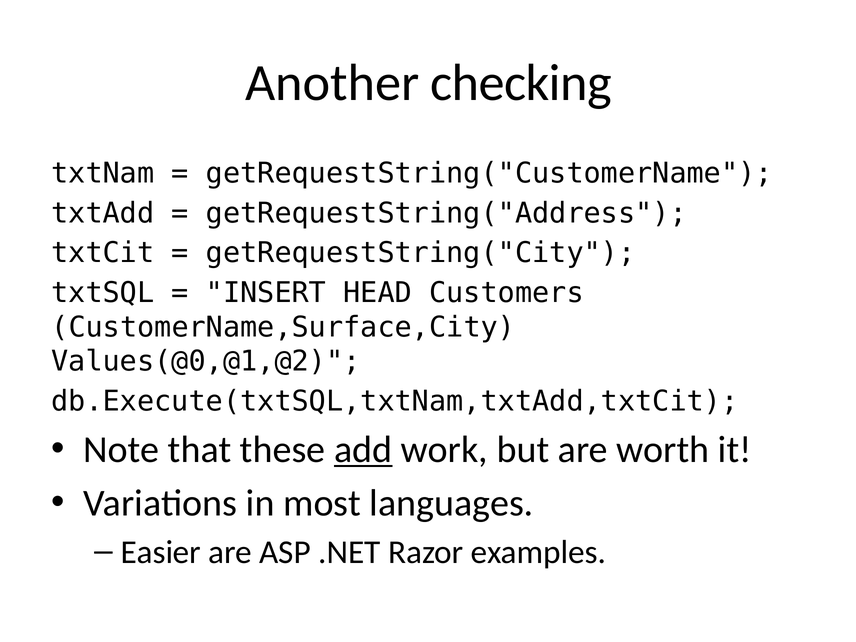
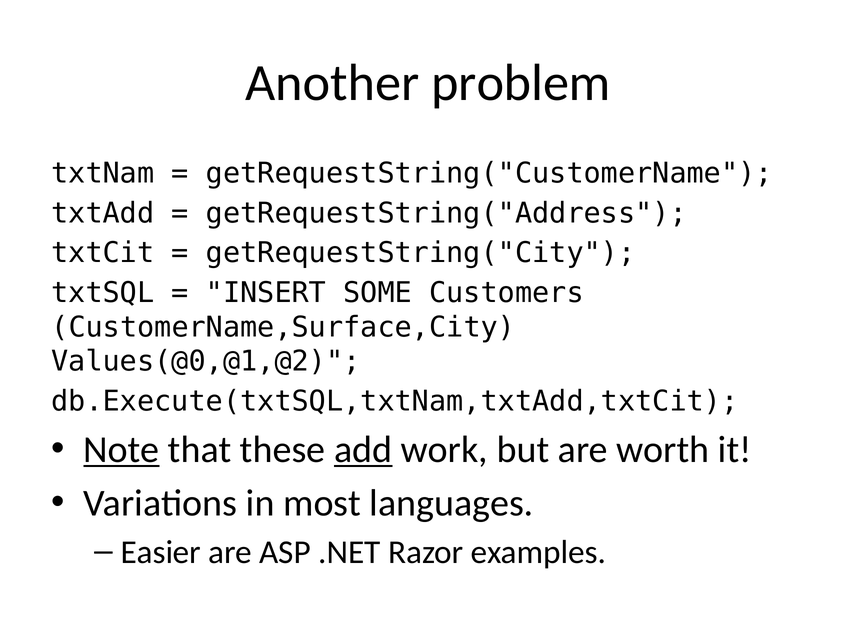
checking: checking -> problem (521, 83)
HEAD: HEAD -> SOME (378, 293)
Note underline: none -> present (121, 450)
